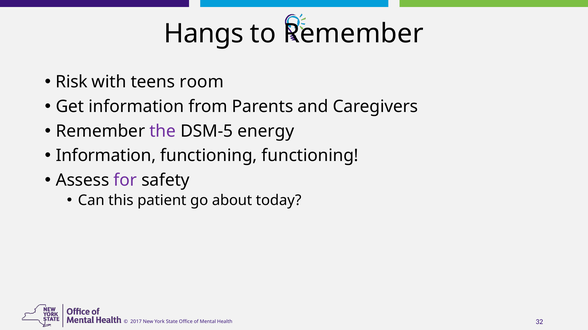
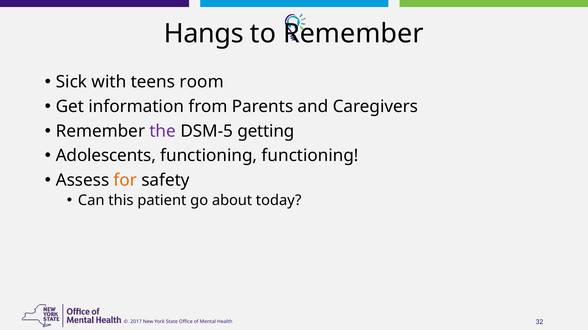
Risk: Risk -> Sick (71, 82)
energy: energy -> getting (266, 131)
Information: Information -> Adolescents (106, 156)
for colour: purple -> orange (125, 181)
